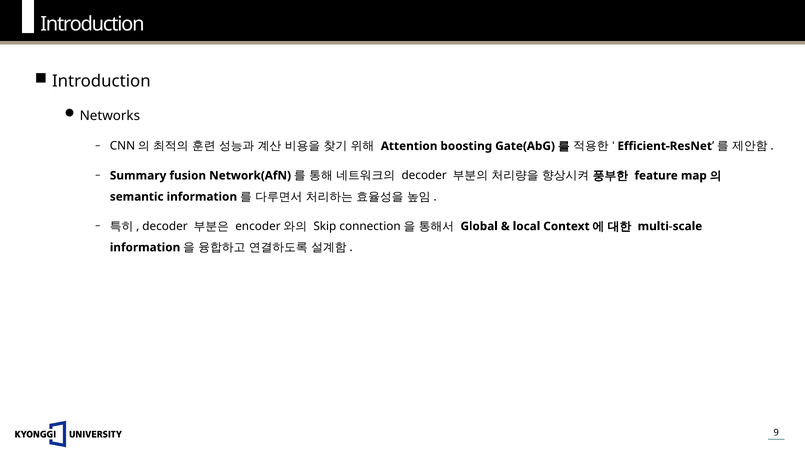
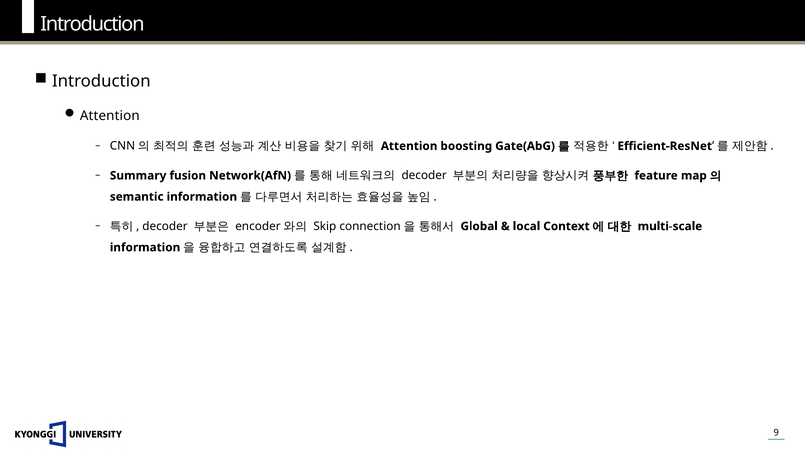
Networks: Networks -> Attention (110, 116)
